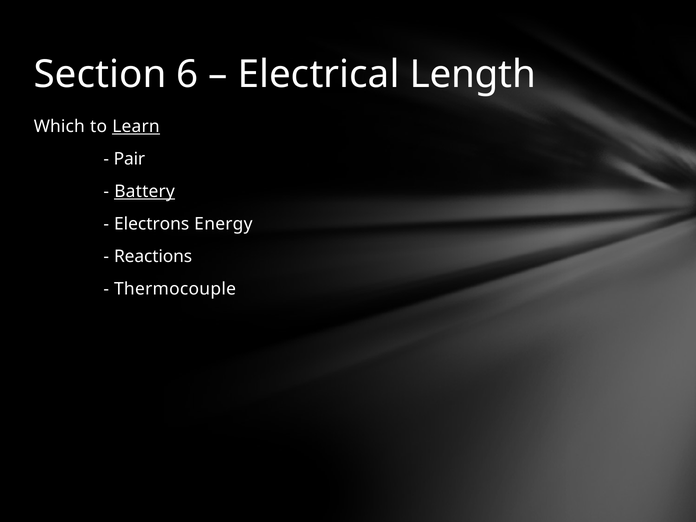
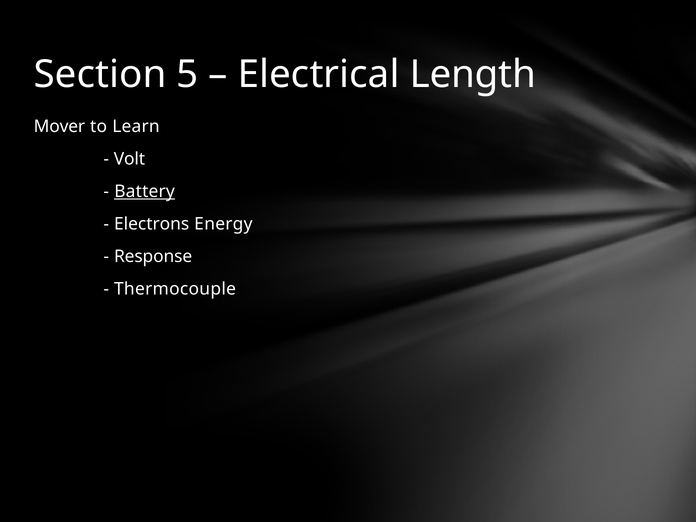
6: 6 -> 5 (187, 75)
Which: Which -> Mover (59, 126)
Learn underline: present -> none (136, 126)
Pair: Pair -> Volt (129, 159)
Reactions: Reactions -> Response (153, 256)
